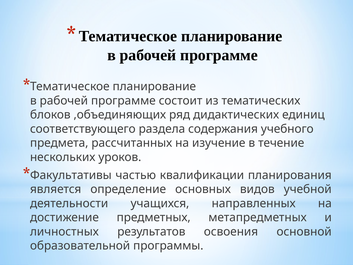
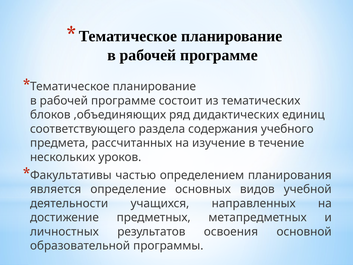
квалификации: квалификации -> определением (202, 175)
